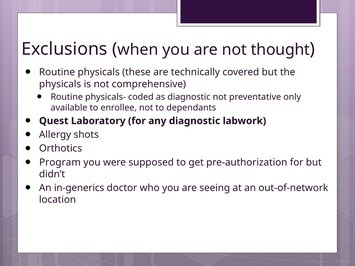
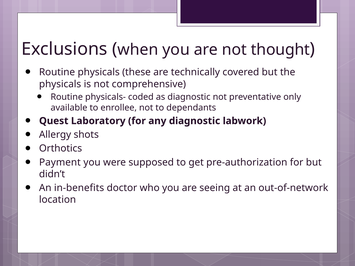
Program: Program -> Payment (60, 162)
in-generics: in-generics -> in-benefits (79, 188)
